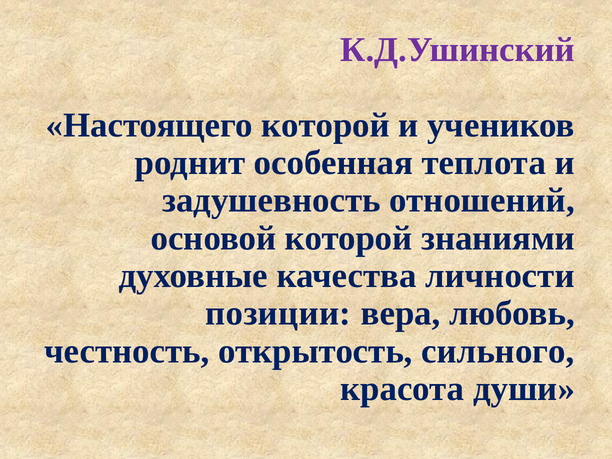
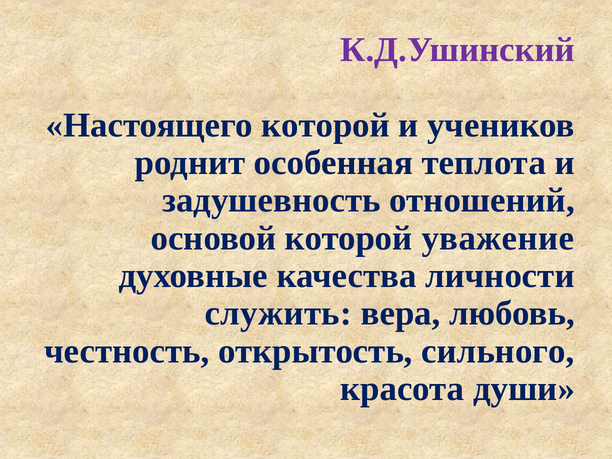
знаниями: знаниями -> уважение (498, 238)
позиции: позиции -> служить (278, 313)
